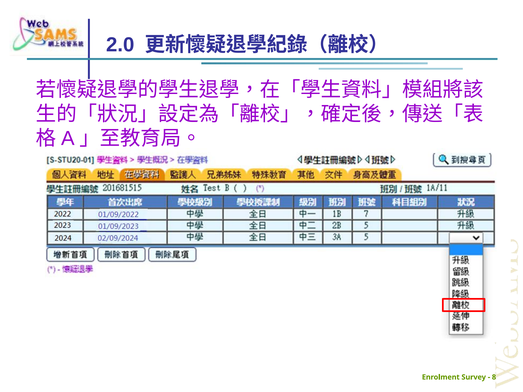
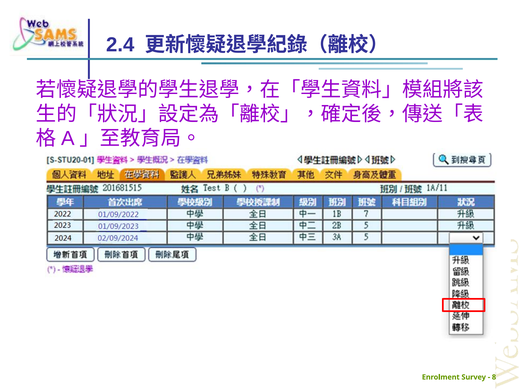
2.0: 2.0 -> 2.4 (120, 45)
